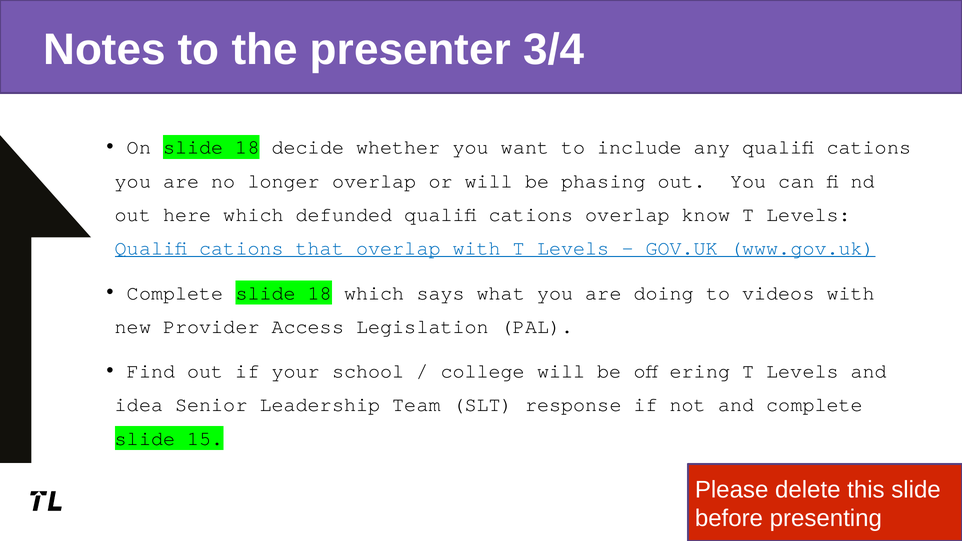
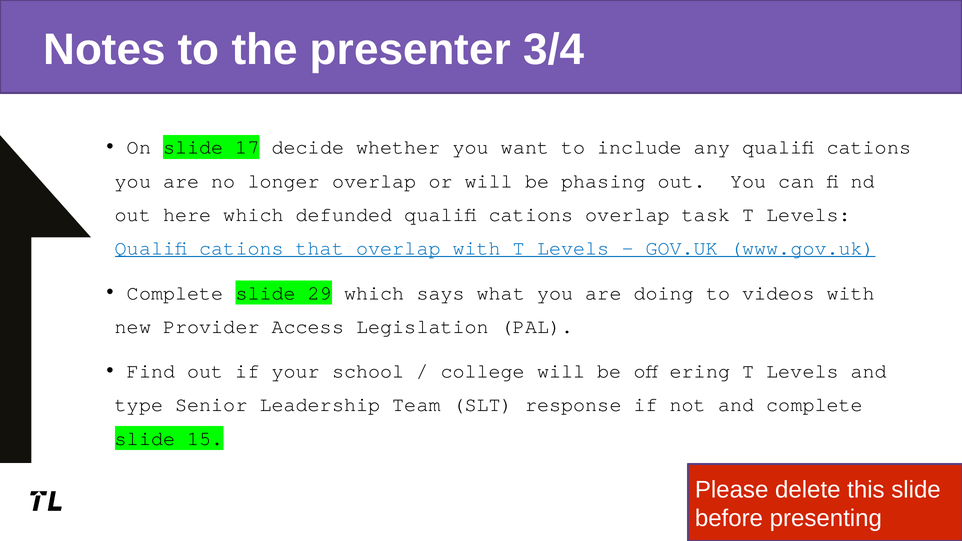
On slide 18: 18 -> 17 (248, 147)
know: know -> task (706, 215)
Complete slide 18: 18 -> 29 (320, 293)
idea: idea -> type (139, 405)
